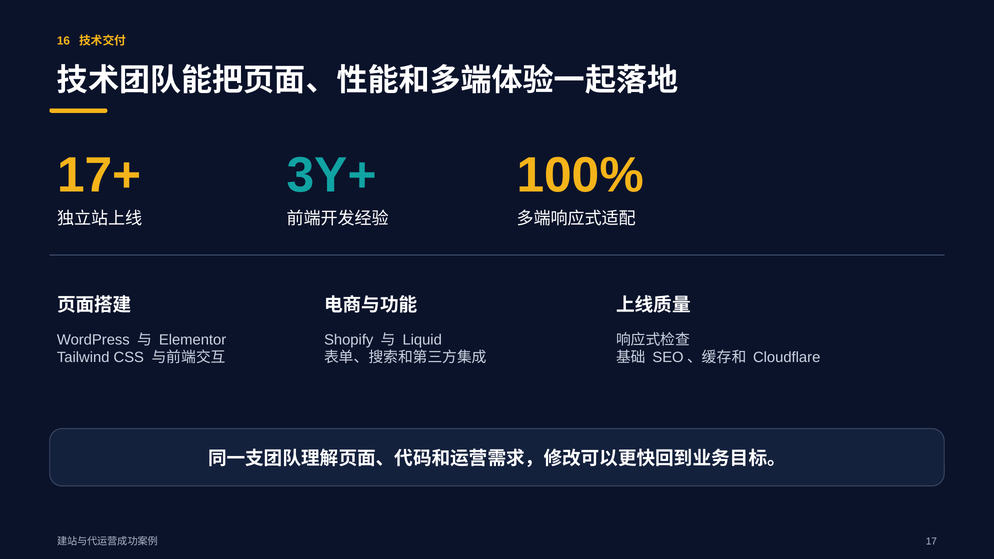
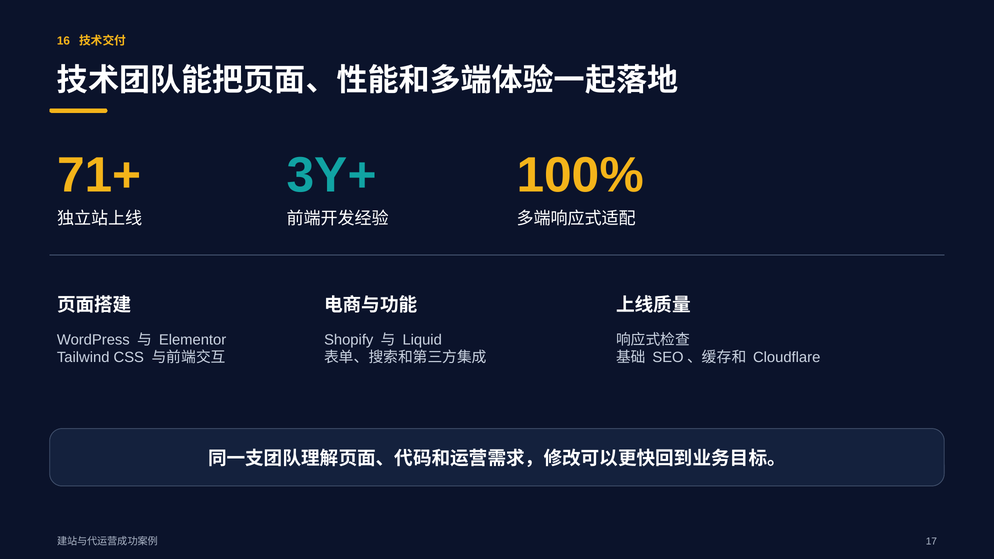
17+: 17+ -> 71+ (99, 175)
